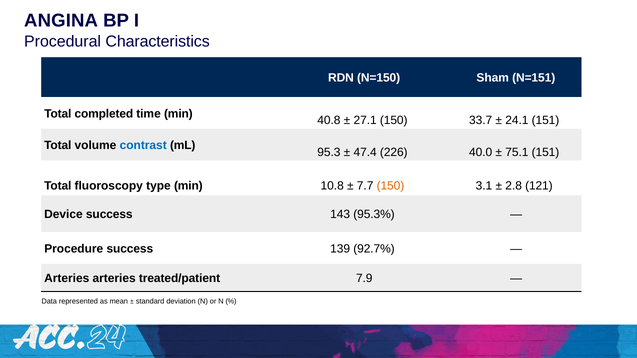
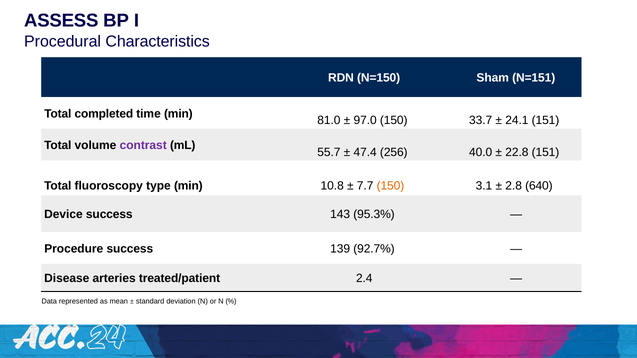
ANGINA: ANGINA -> ASSESS (61, 21)
40.8: 40.8 -> 81.0 (329, 121)
27.1: 27.1 -> 97.0 (365, 121)
contrast colour: blue -> purple (143, 146)
95.3: 95.3 -> 55.7 (329, 152)
226: 226 -> 256 (394, 152)
75.1: 75.1 -> 22.8 (517, 152)
121: 121 -> 640 (539, 186)
Arteries: Arteries -> Disease (67, 279)
7.9: 7.9 -> 2.4 (364, 279)
